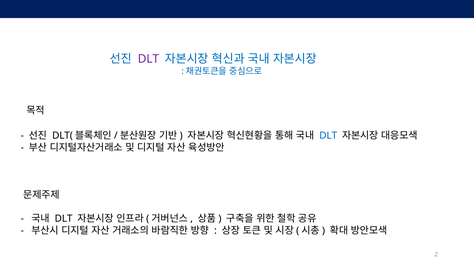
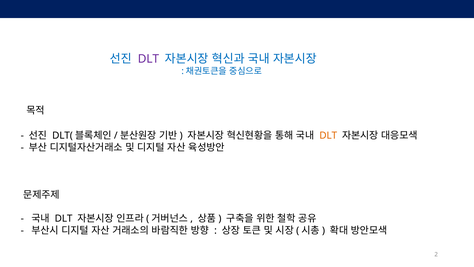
DLT colour: blue -> orange (328, 135)
